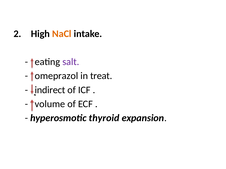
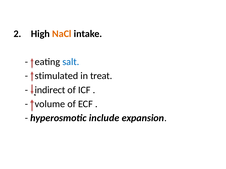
salt colour: purple -> blue (71, 62)
omeprazol: omeprazol -> stimulated (56, 76)
thyroid: thyroid -> include (104, 118)
